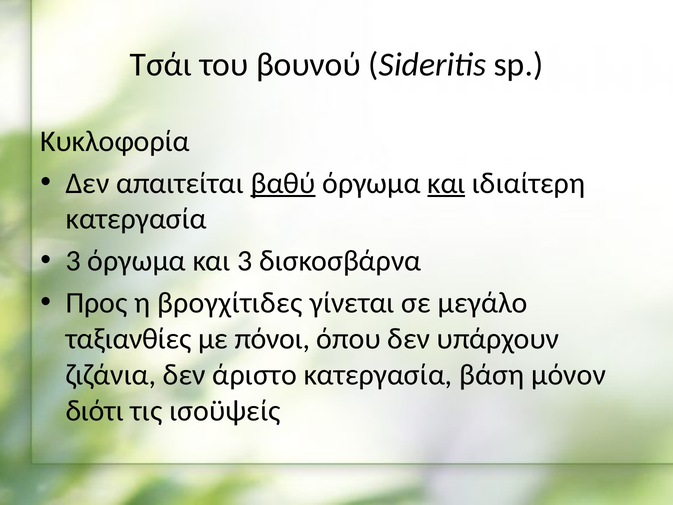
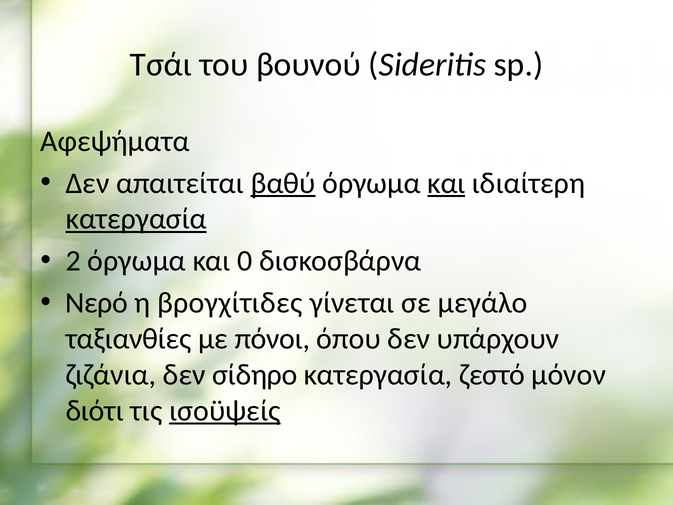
Κυκλοφορία: Κυκλοφορία -> Αφεψήματα (115, 141)
κατεργασία underline: none -> present (136, 219)
3: 3 -> 2 (73, 261)
και 3: 3 -> 0 (245, 261)
Προς: Προς -> Νερό (97, 303)
άριστο: άριστο -> σίδηρο (255, 375)
βάση: βάση -> ζεστό (492, 375)
ισοϋψείς underline: none -> present (225, 410)
